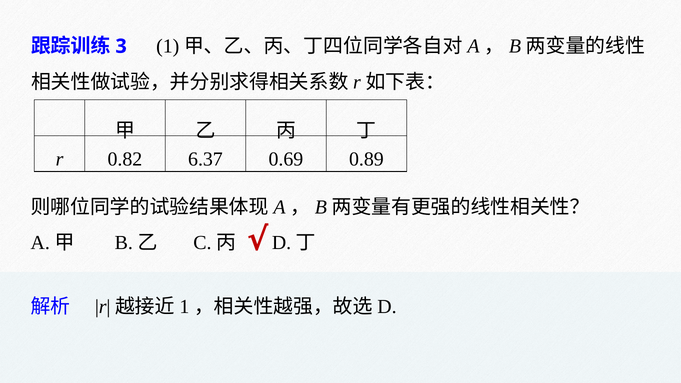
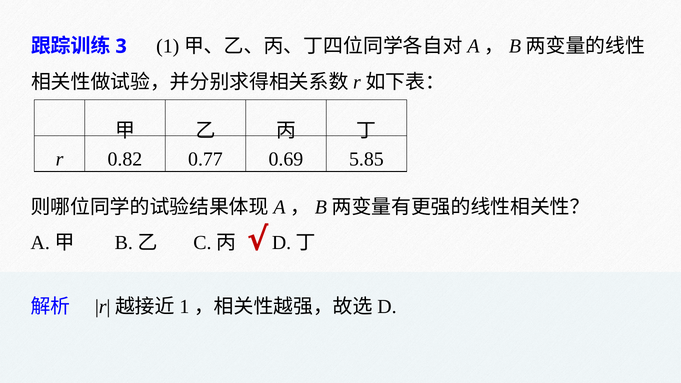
6.37: 6.37 -> 0.77 (205, 159)
0.89: 0.89 -> 5.85 (366, 159)
